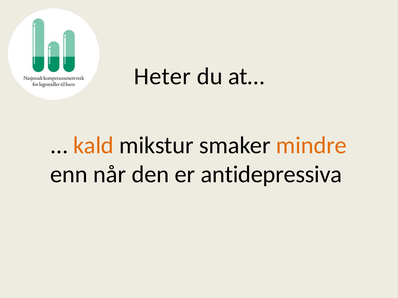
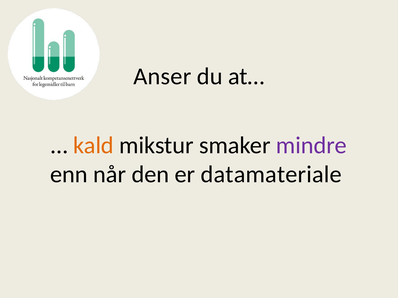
Heter: Heter -> Anser (162, 76)
mindre colour: orange -> purple (311, 146)
antidepressiva: antidepressiva -> datamateriale (271, 175)
